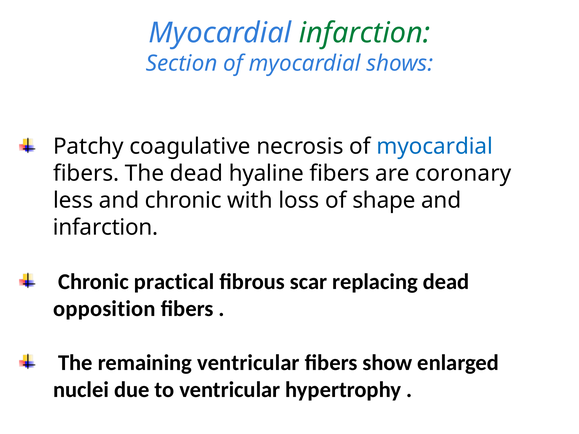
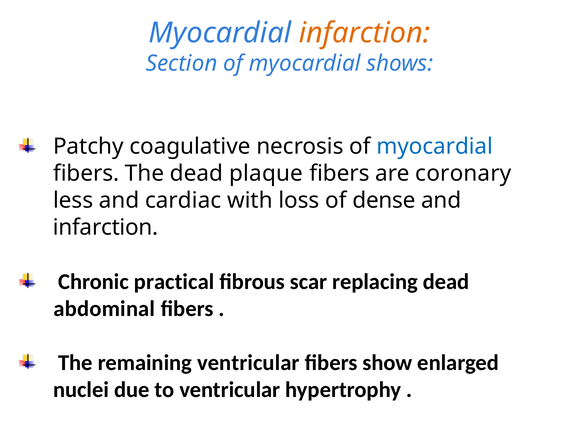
infarction colour: green -> orange (365, 33)
hyaline: hyaline -> plaque (266, 174)
and chronic: chronic -> cardiac (183, 201)
shape: shape -> dense (384, 201)
opposition: opposition -> abdominal (104, 309)
